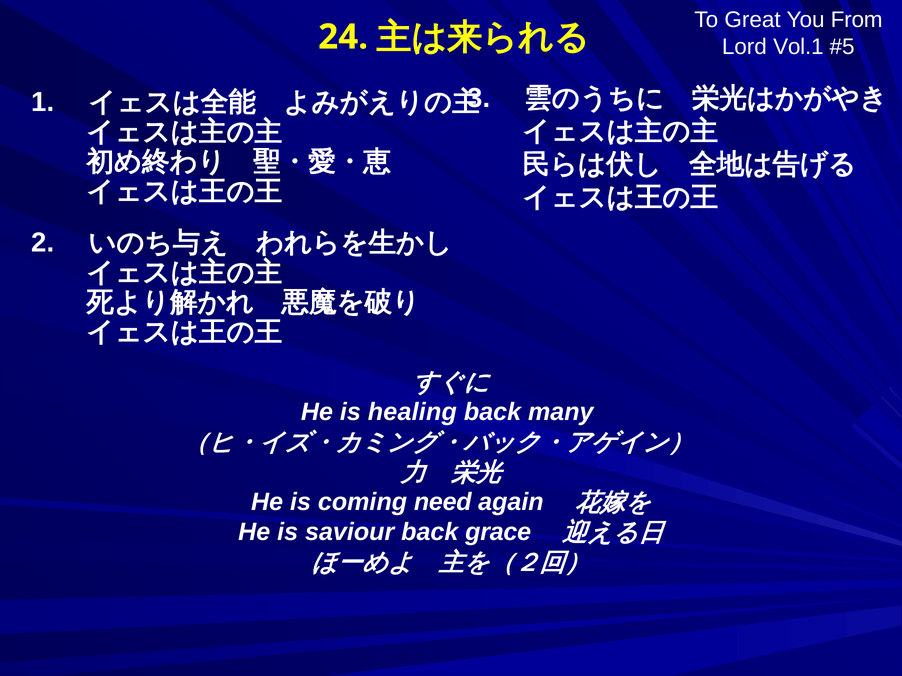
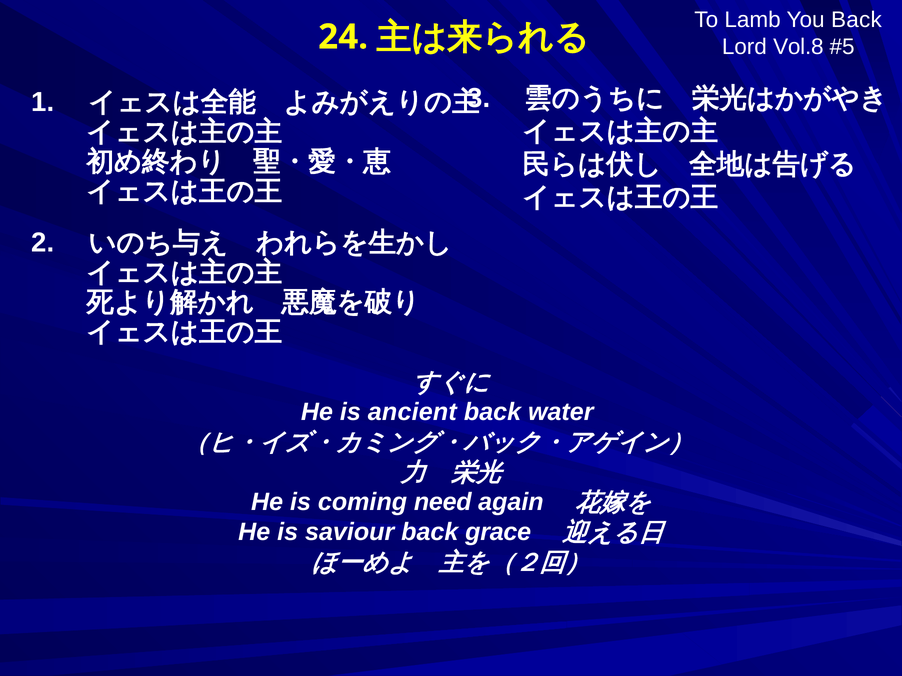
Great: Great -> Lamb (753, 20)
You From: From -> Back (856, 20)
Vol.1: Vol.1 -> Vol.8 (798, 47)
healing: healing -> ancient (412, 412)
many: many -> water (561, 412)
